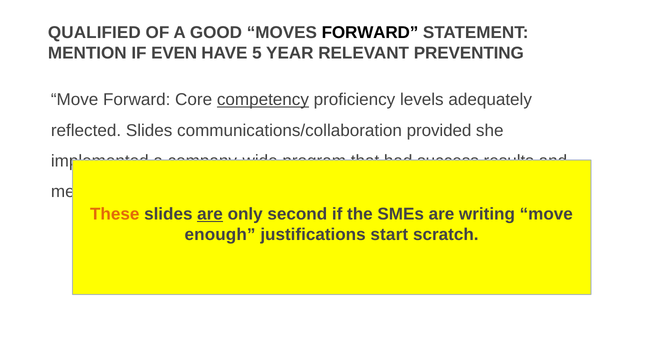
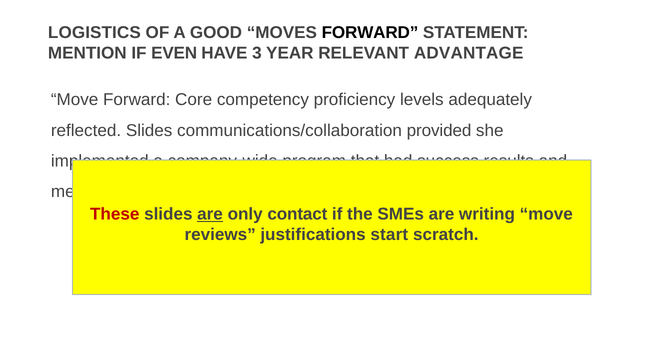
QUALIFIED: QUALIFIED -> LOGISTICS (94, 33)
5: 5 -> 3 (257, 53)
PREVENTING: PREVENTING -> ADVANTAGE (469, 53)
competency underline: present -> none (263, 100)
These colour: orange -> red (115, 214)
second: second -> contact (297, 214)
enough: enough -> reviews (220, 235)
